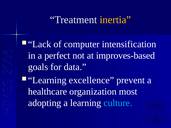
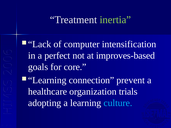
inertia colour: yellow -> light green (115, 20)
data: data -> core (75, 67)
excellence: excellence -> connection (91, 80)
most: most -> trials (128, 92)
